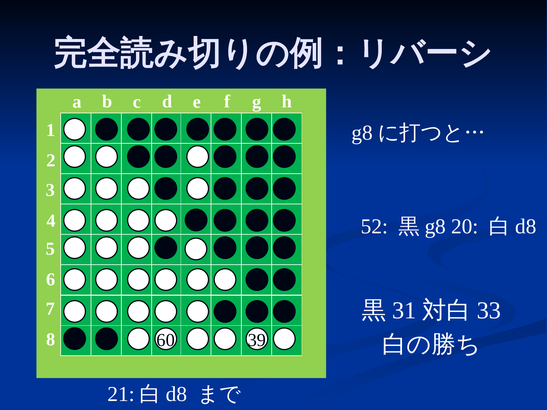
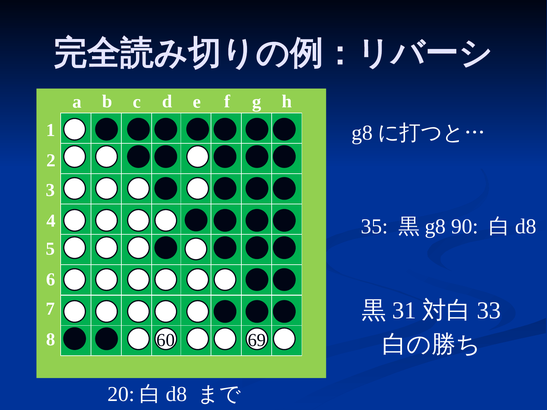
52: 52 -> 35 (374, 227)
20: 20 -> 90 (465, 227)
39: 39 -> 69 (257, 340)
21: 21 -> 20 (121, 394)
